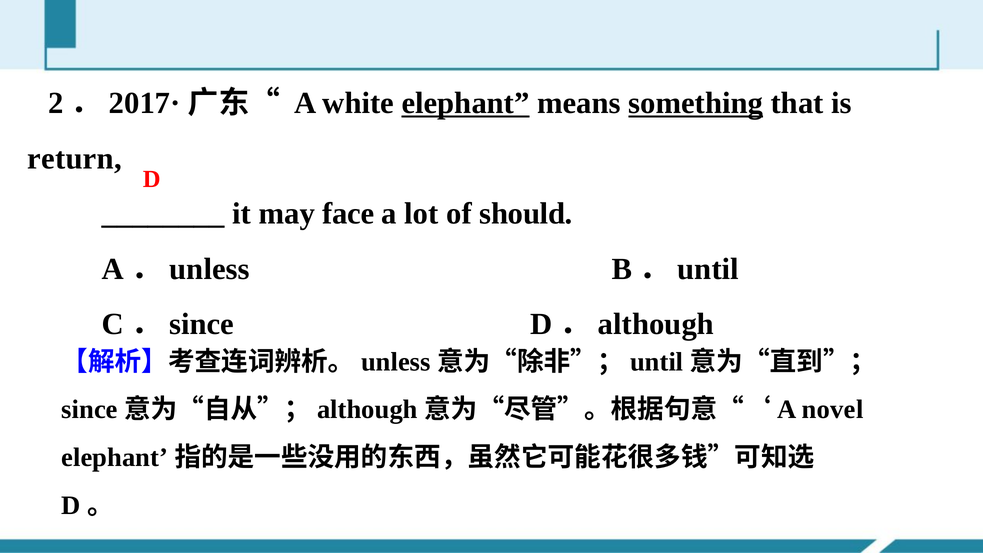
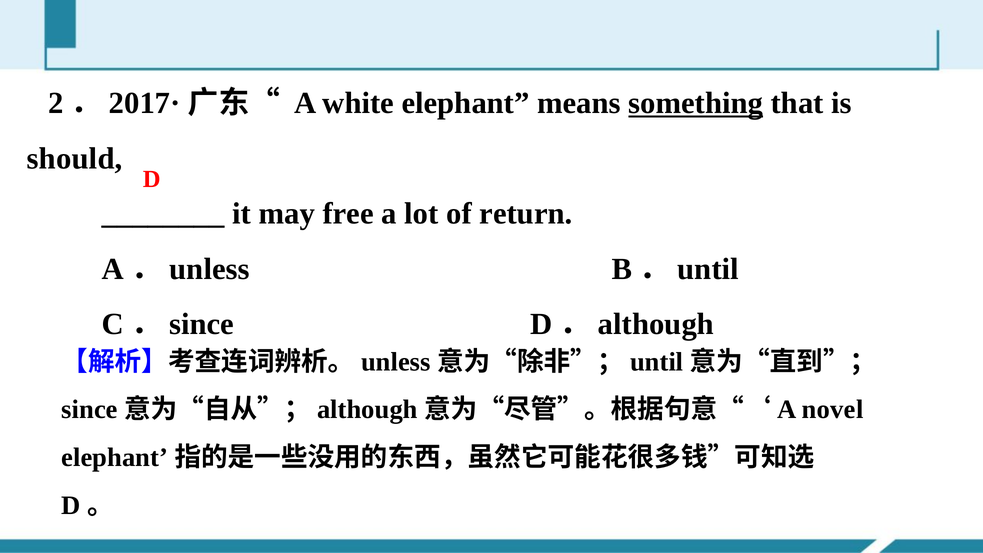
elephant underline: present -> none (466, 103)
return: return -> should (75, 158)
face: face -> free (348, 214)
should: should -> return (526, 214)
